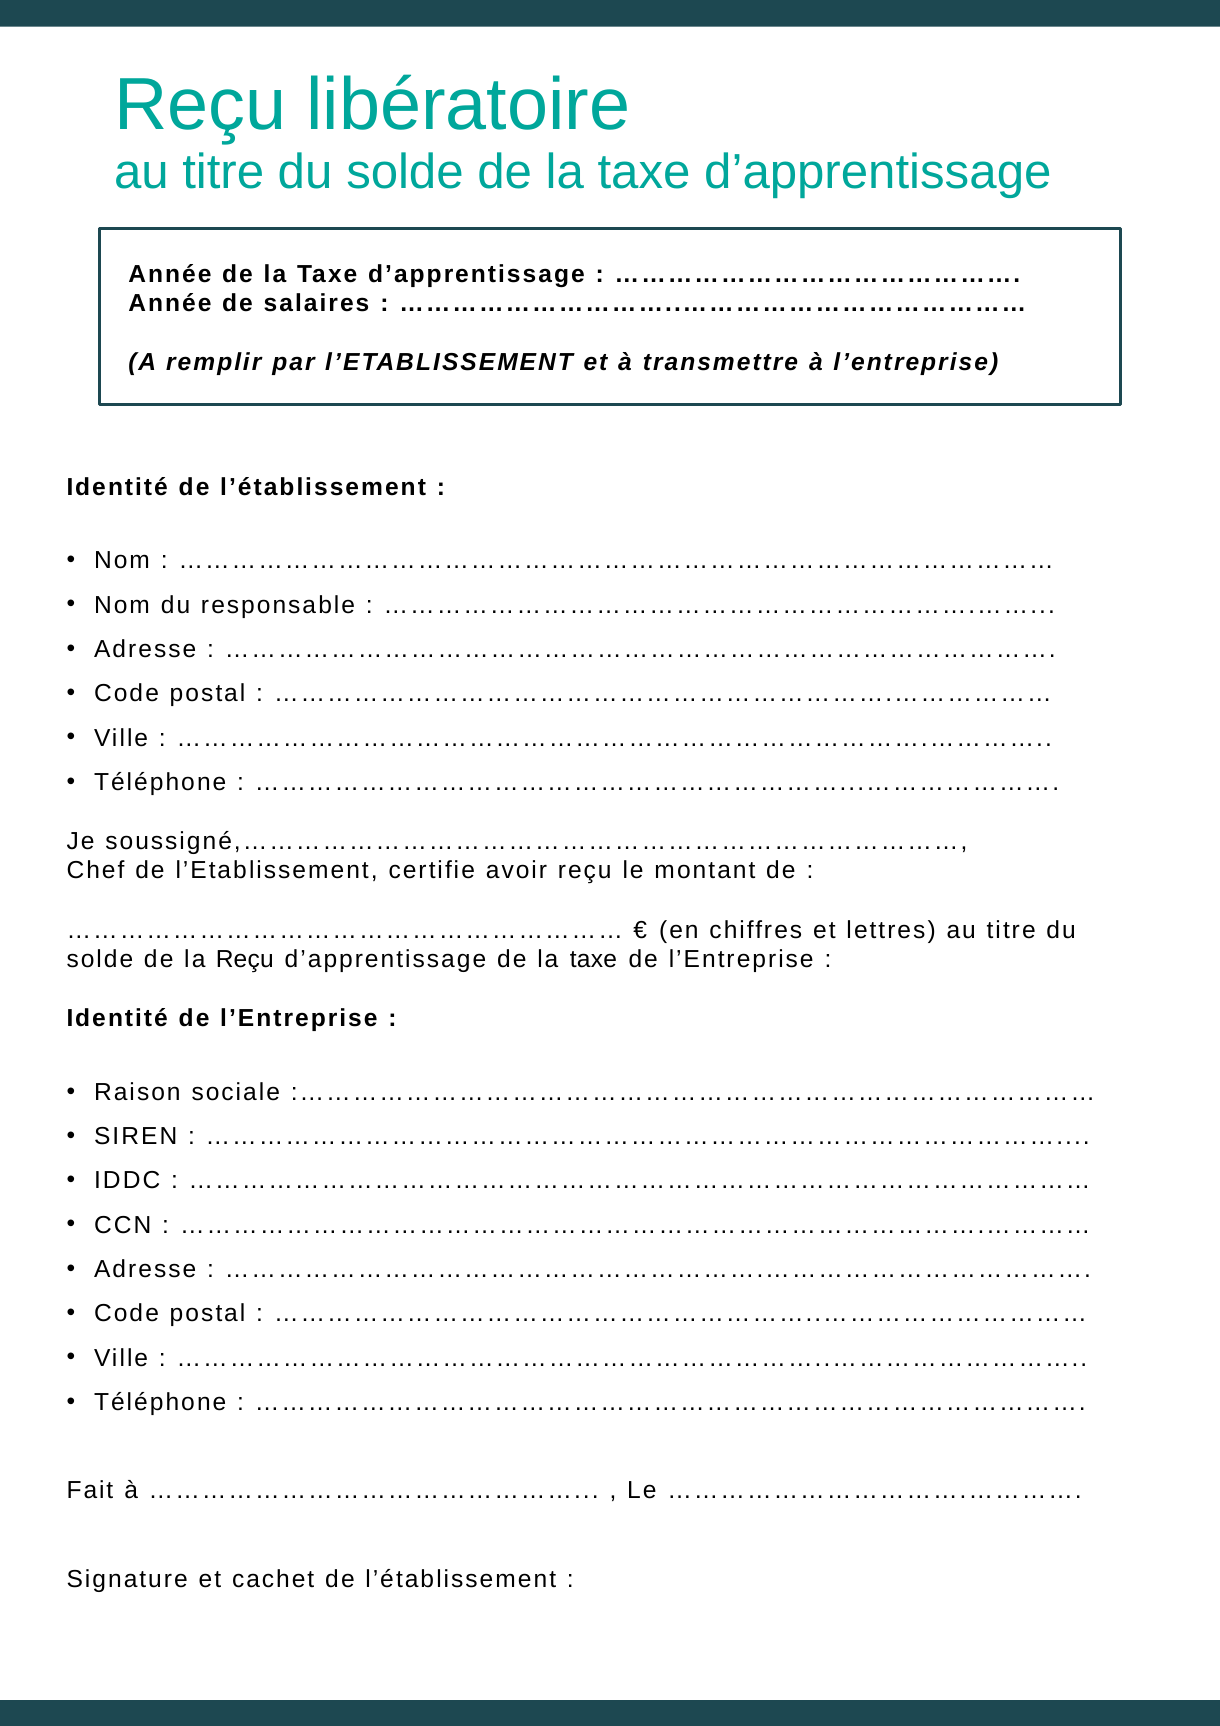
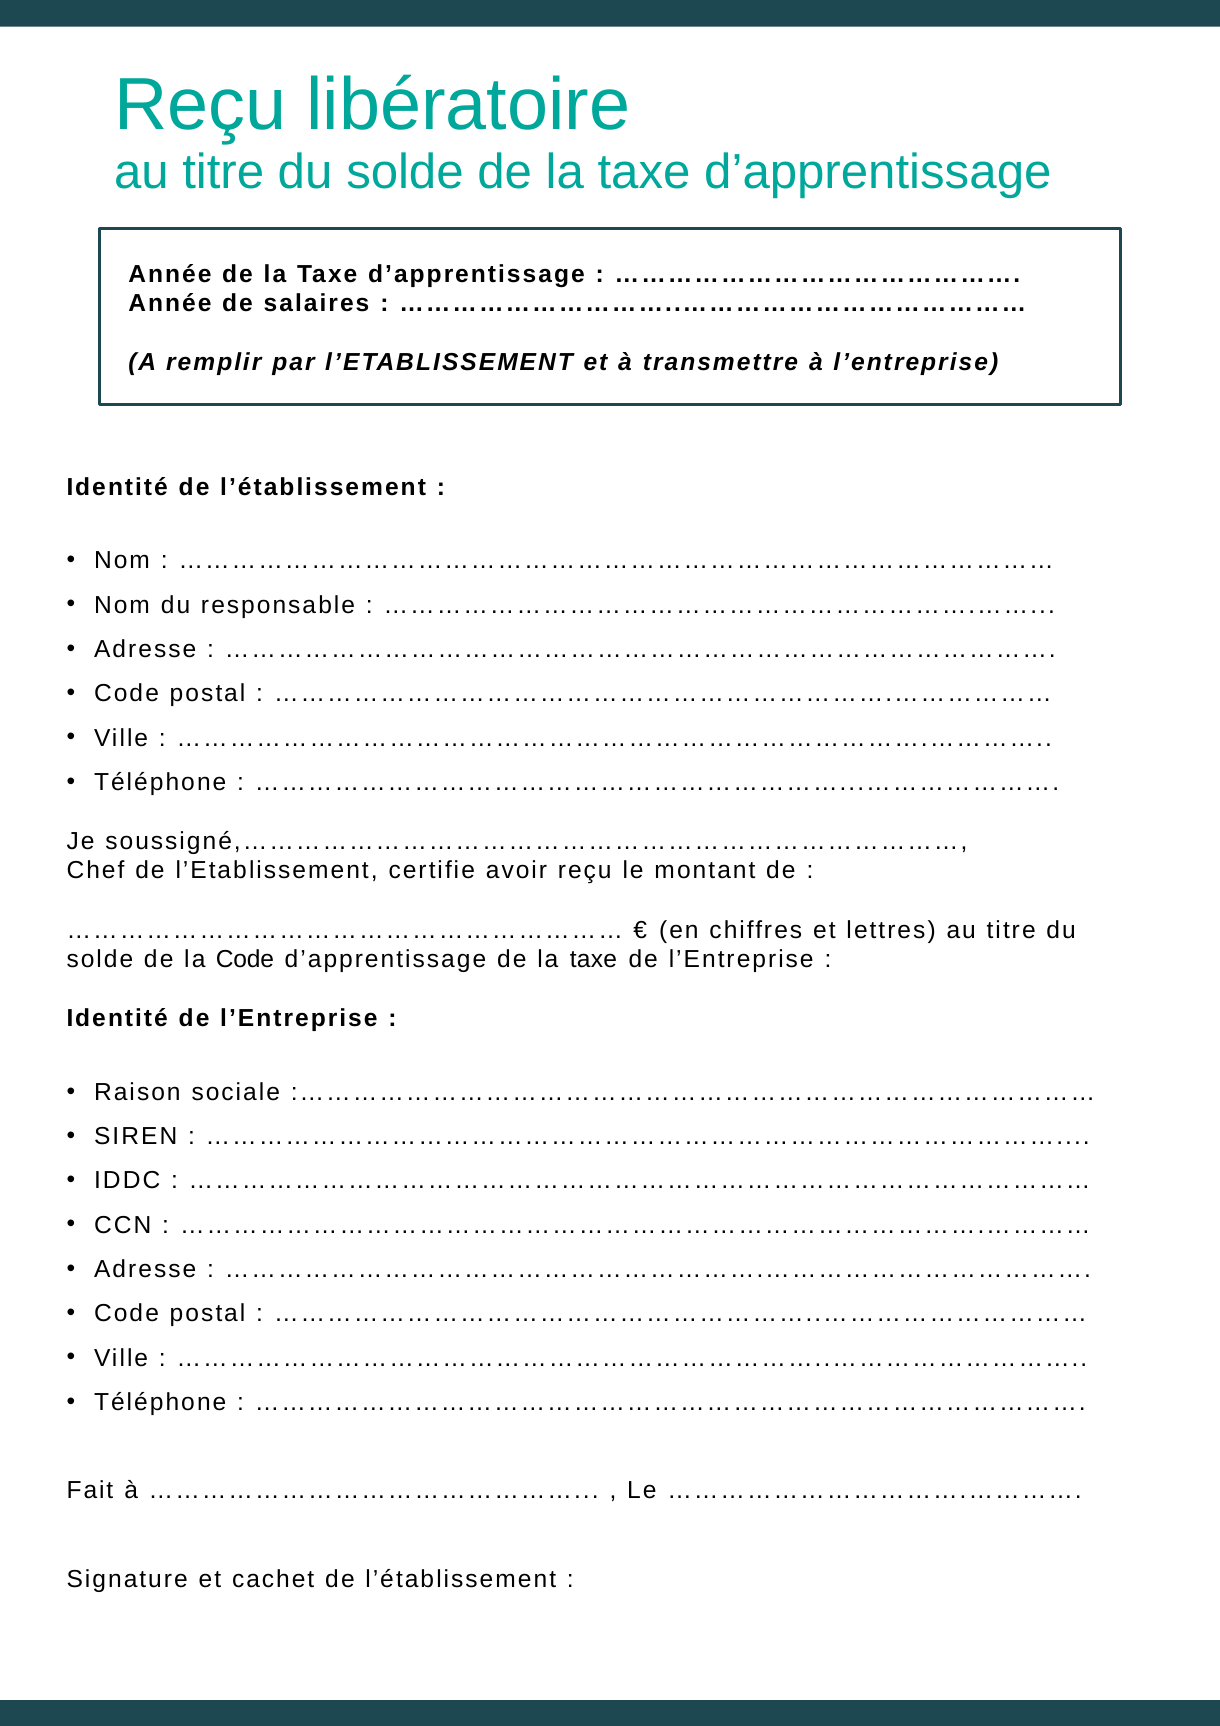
la Reçu: Reçu -> Code (245, 959)
